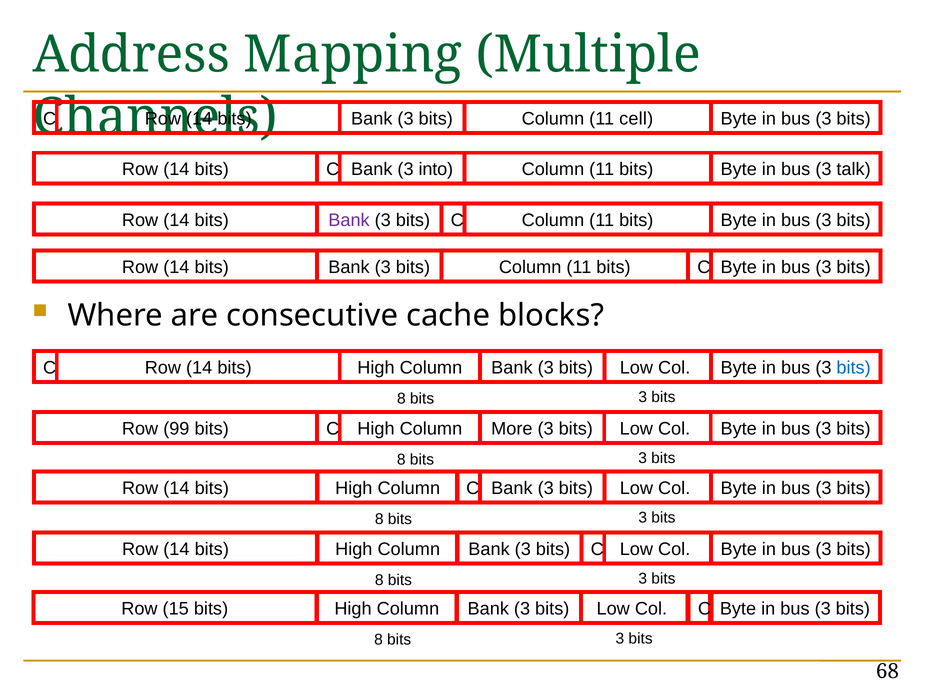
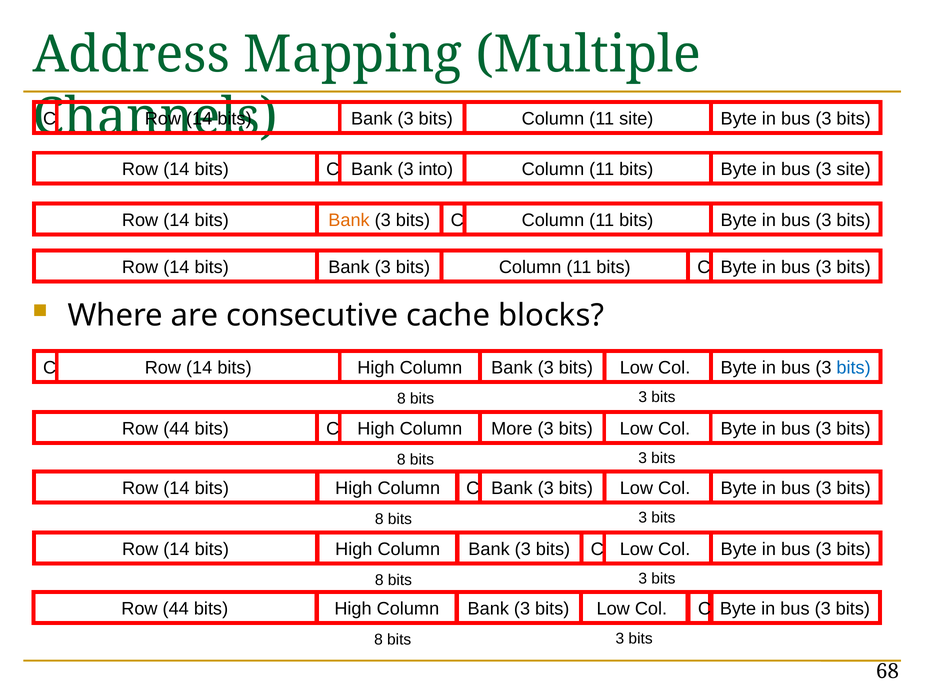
11 cell: cell -> site (636, 119)
3 talk: talk -> site (854, 169)
Bank colour: purple -> orange (349, 220)
99: 99 -> 44 (176, 429)
15: 15 -> 44 (176, 609)
